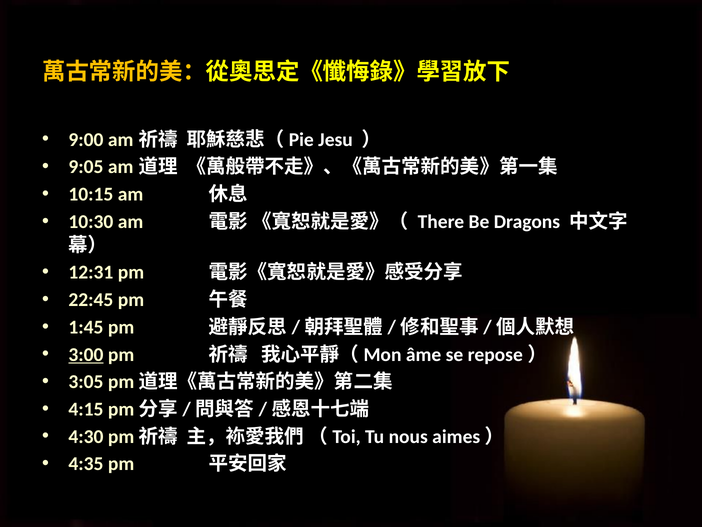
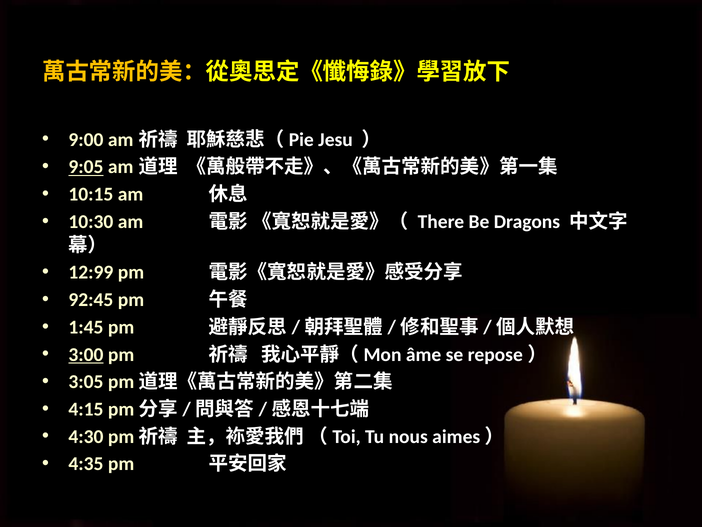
9:05 underline: none -> present (86, 167)
12:31: 12:31 -> 12:99 (91, 272)
22:45: 22:45 -> 92:45 (91, 300)
